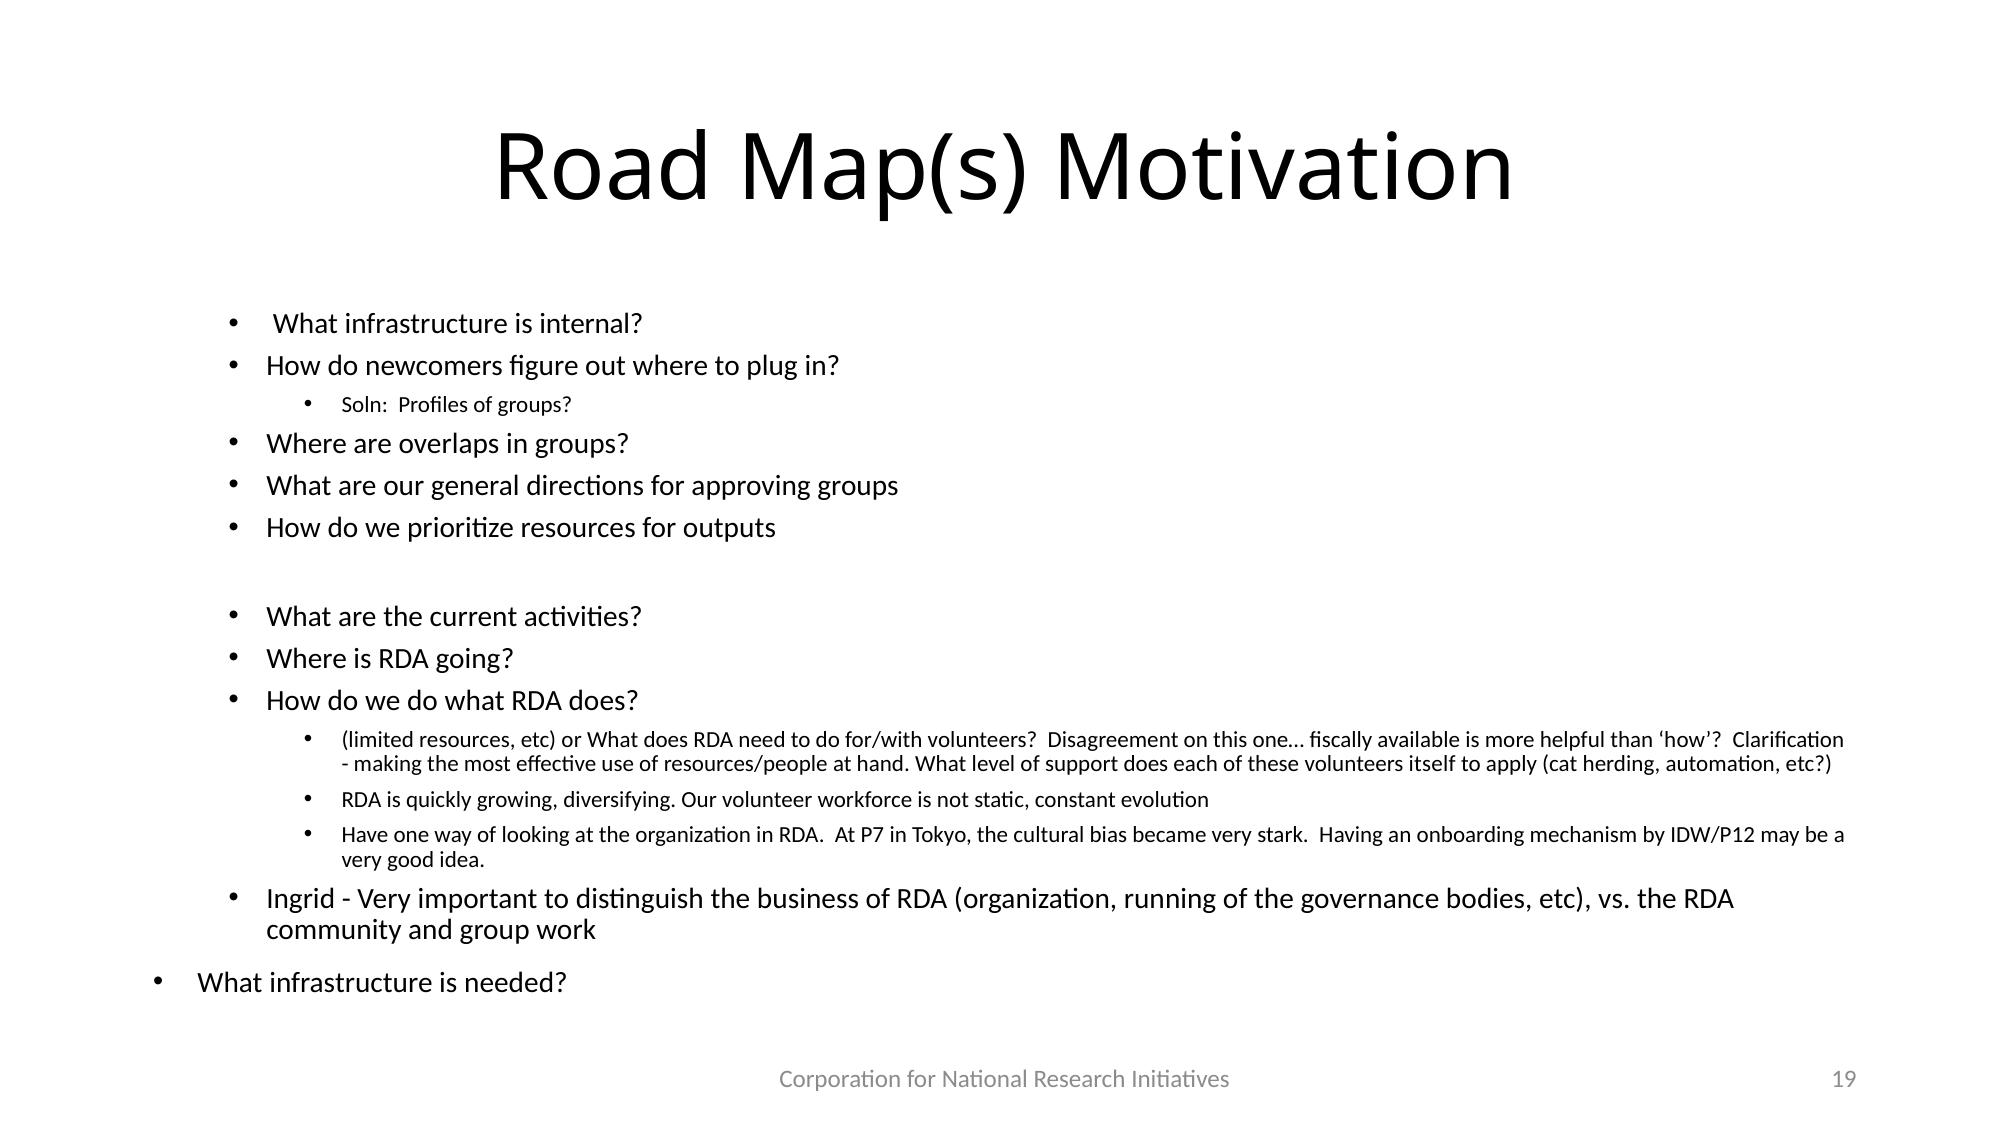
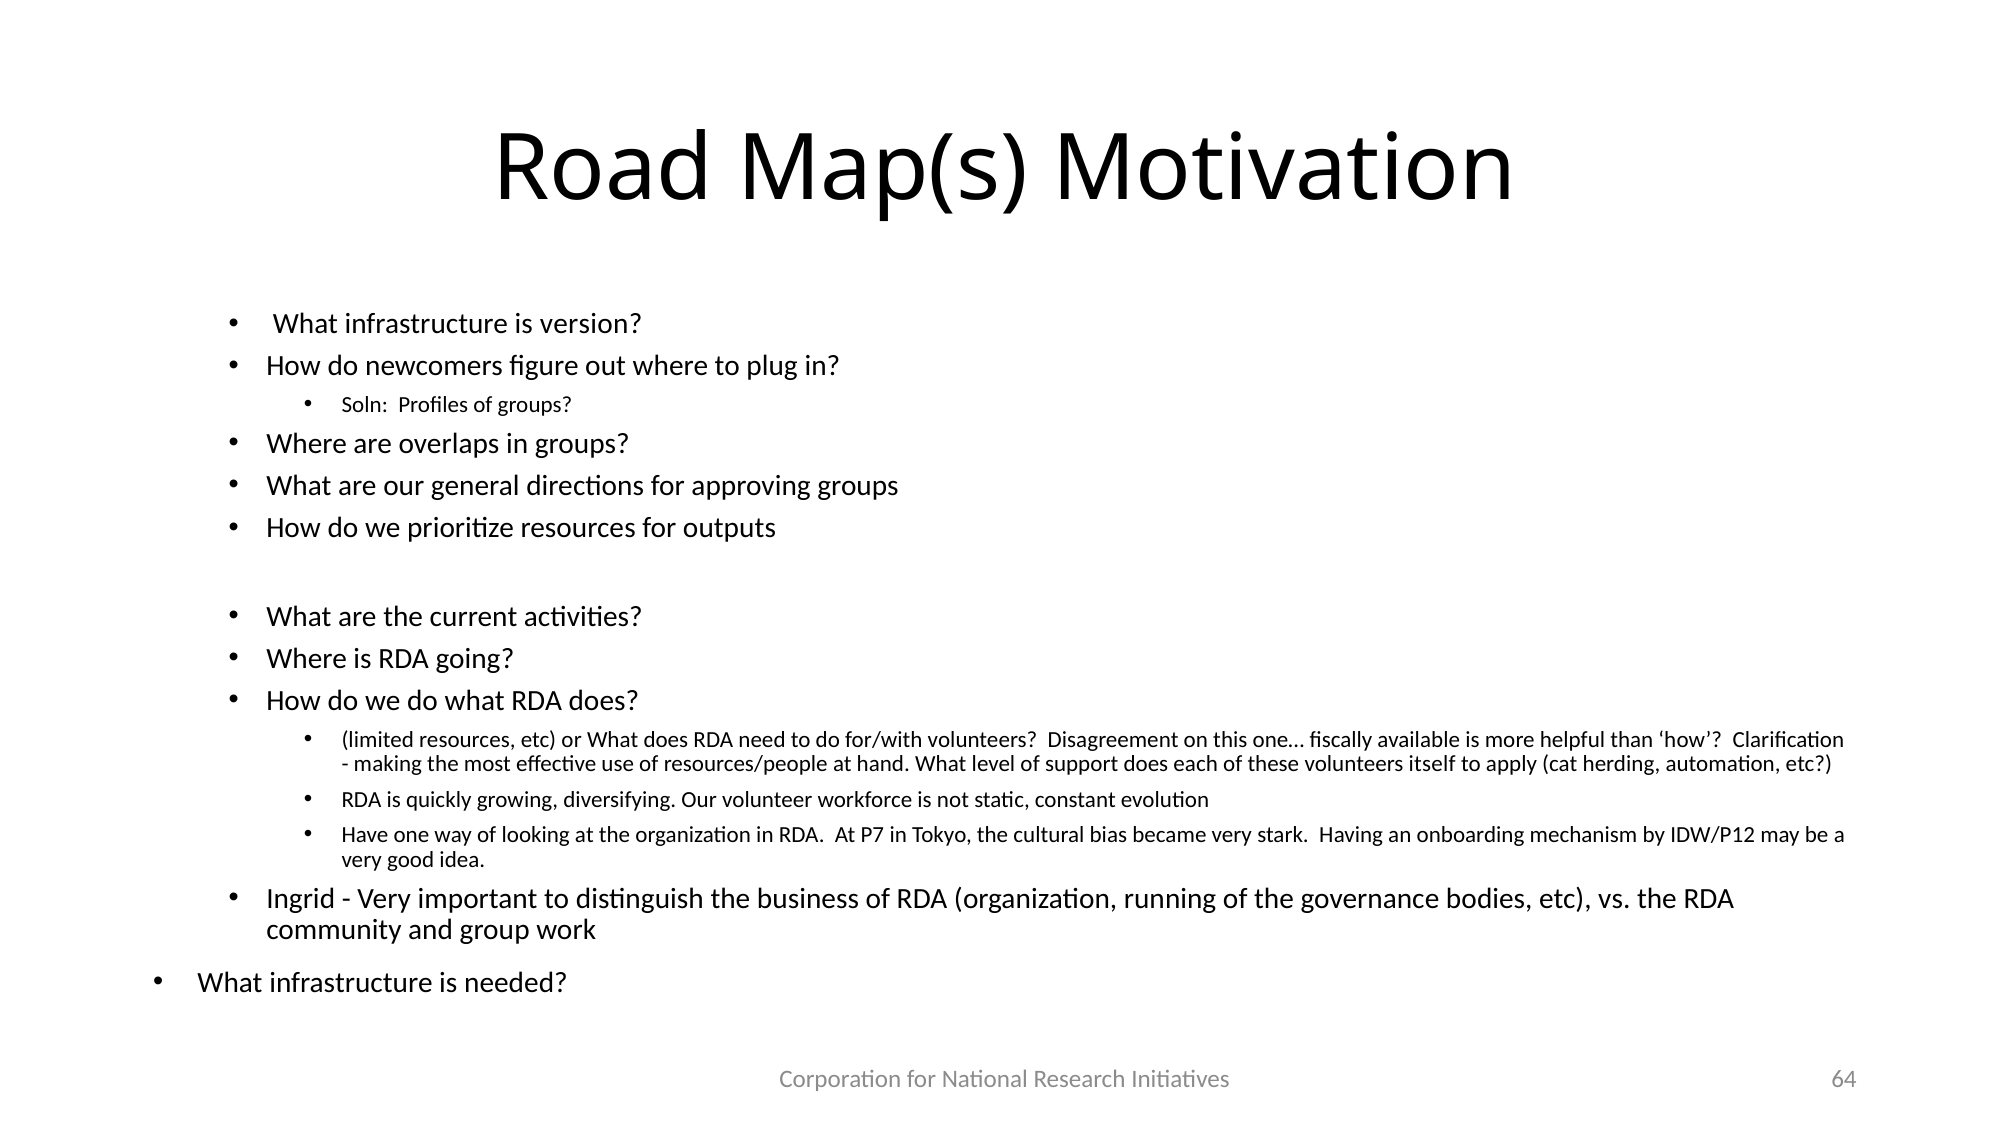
internal: internal -> version (591, 324)
19: 19 -> 64 (1844, 1079)
